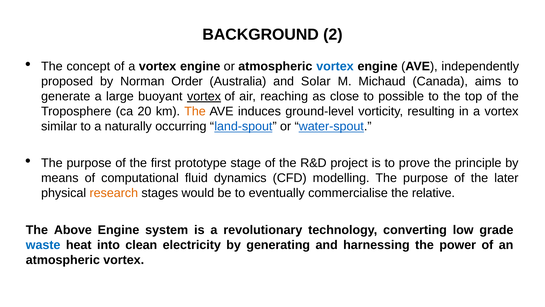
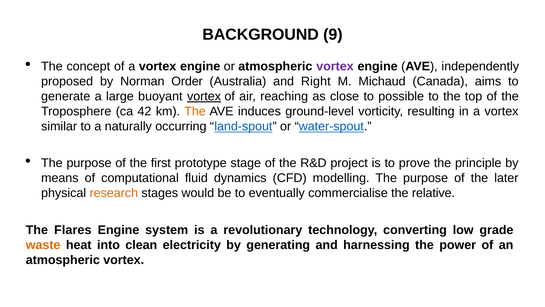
2: 2 -> 9 (333, 35)
vortex colour: blue -> purple (335, 66)
Solar: Solar -> Right (316, 81)
20: 20 -> 42 (144, 111)
Above: Above -> Flares (73, 230)
waste colour: blue -> orange (43, 245)
